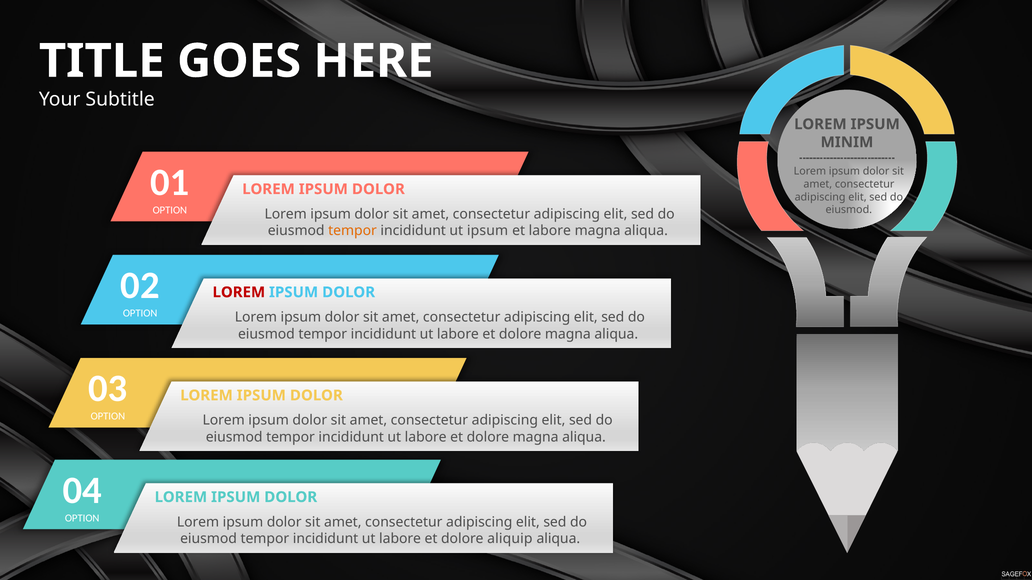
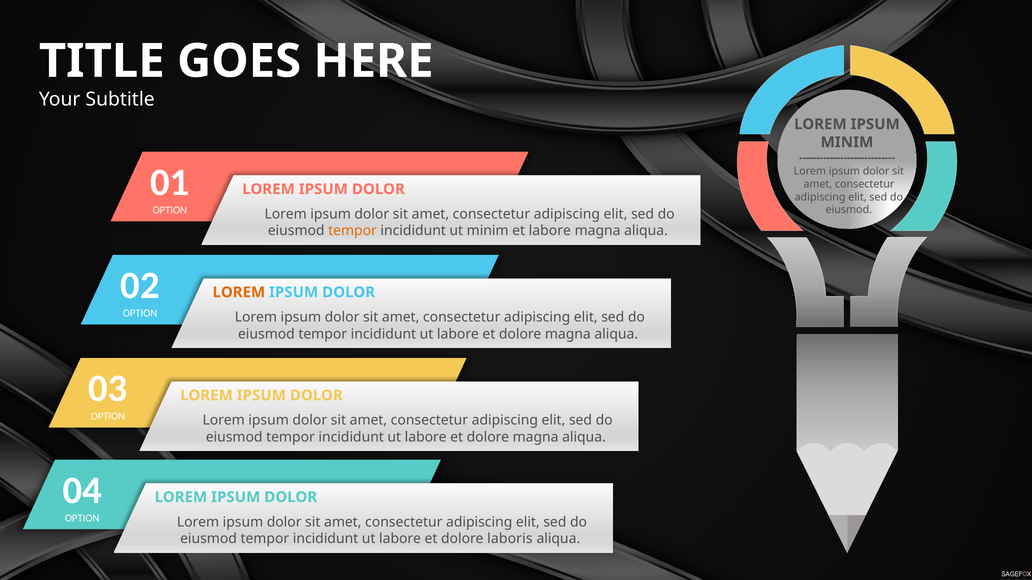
ut ipsum: ipsum -> minim (488, 231)
LOREM colour: red -> orange (239, 293)
aliquip: aliquip -> laboris (510, 539)
